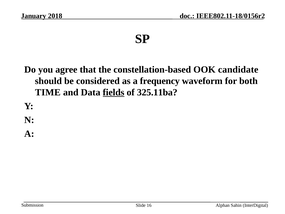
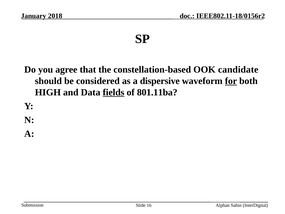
frequency: frequency -> dispersive (160, 81)
for underline: none -> present (231, 81)
TIME: TIME -> HIGH (48, 92)
325.11ba: 325.11ba -> 801.11ba (157, 92)
